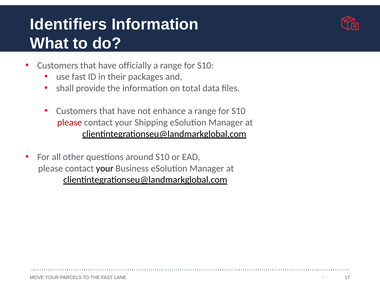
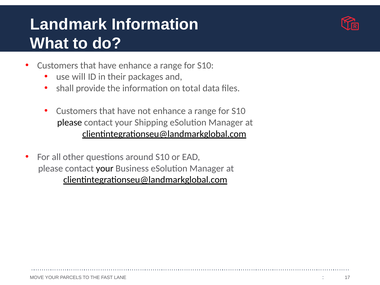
Identifiers: Identifiers -> Landmark (68, 24)
have officially: officially -> enhance (135, 65)
use fast: fast -> will (79, 77)
please colour: red -> black (70, 122)
